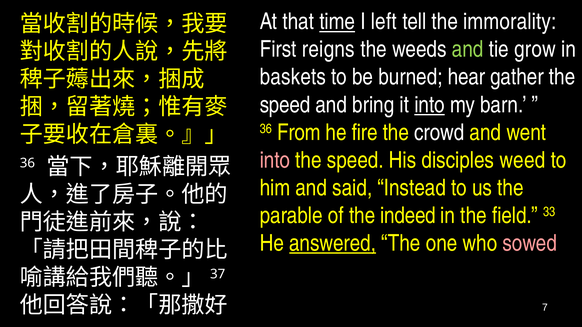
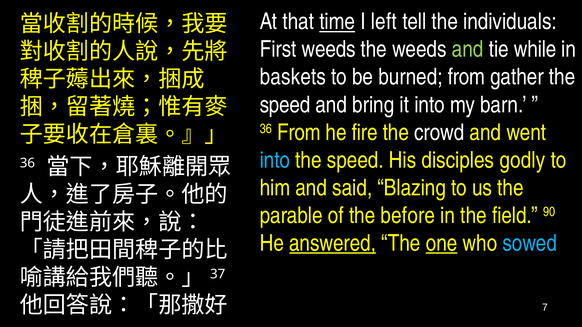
immorality: immorality -> individuals (510, 22)
First reigns: reigns -> weeds (329, 49)
grow: grow -> while (535, 49)
burned hear: hear -> from (466, 77)
into underline: present -> none (430, 105)
into colour: pink -> light blue (275, 160)
weed: weed -> godly (522, 160)
Instead: Instead -> Blazing (412, 188)
indeed: indeed -> before (408, 216)
33: 33 -> 90 (549, 212)
one underline: none -> present (442, 243)
sowed colour: pink -> light blue (530, 243)
